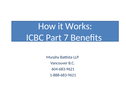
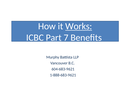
Works underline: none -> present (79, 26)
